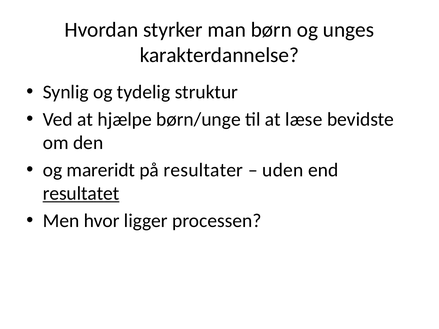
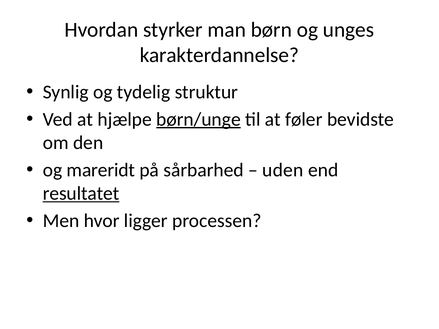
børn/unge underline: none -> present (199, 119)
læse: læse -> føler (304, 119)
resultater: resultater -> sårbarhed (203, 170)
